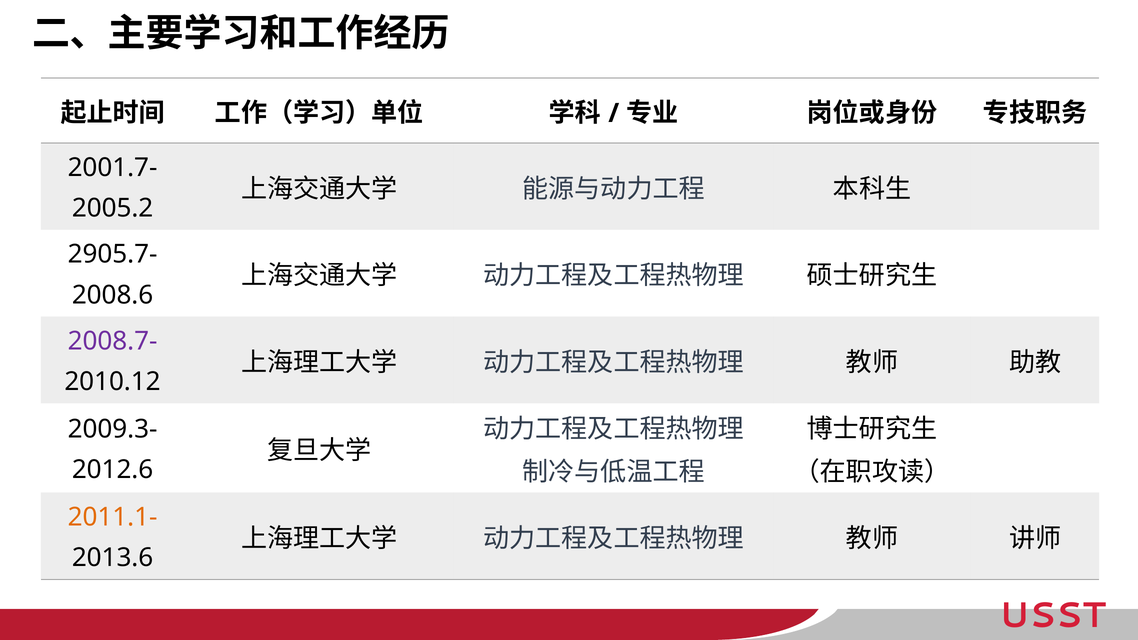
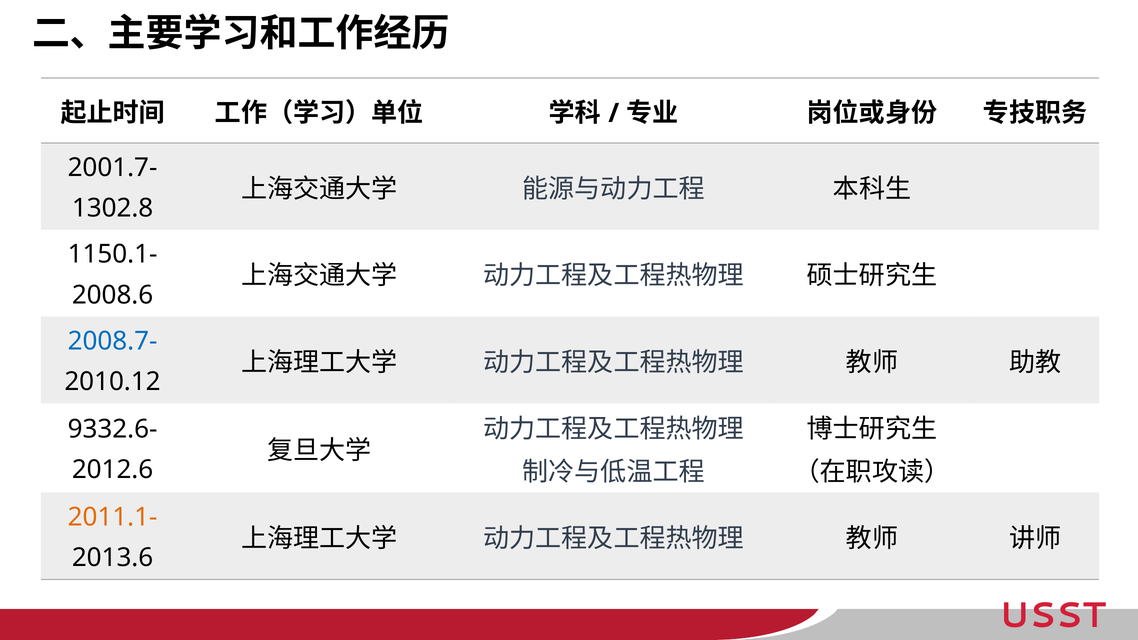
2005.2: 2005.2 -> 1302.8 (113, 208)
2905.7-: 2905.7- -> 1150.1- (113, 254)
2008.7- colour: purple -> blue (113, 341)
2009.3-: 2009.3- -> 9332.6- (113, 429)
